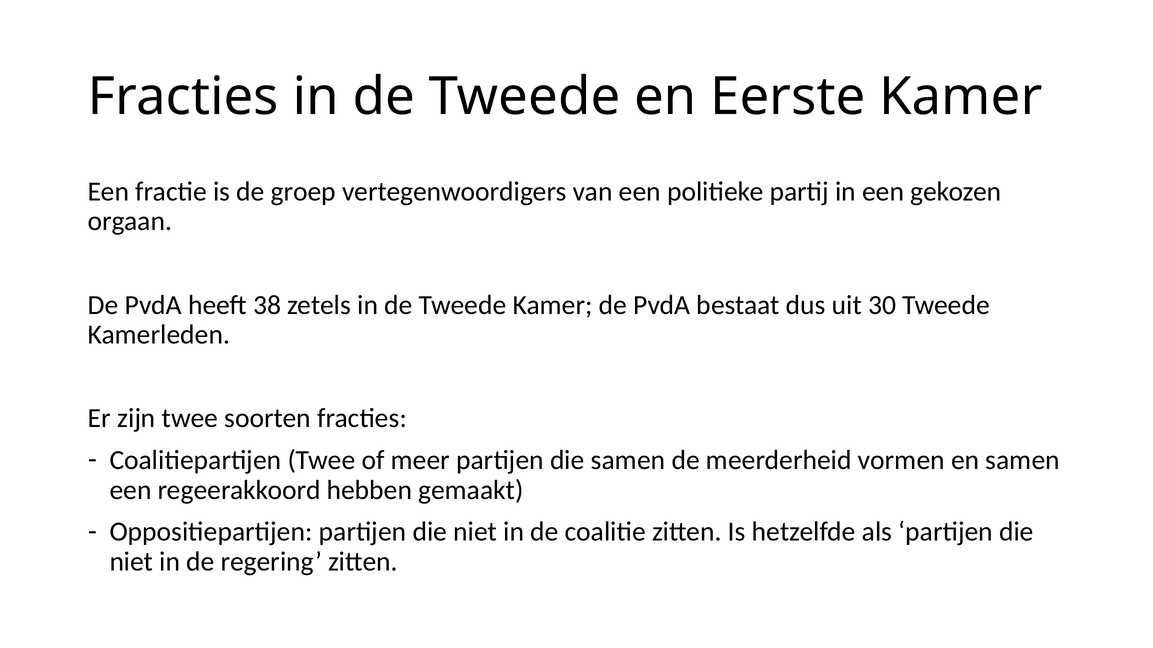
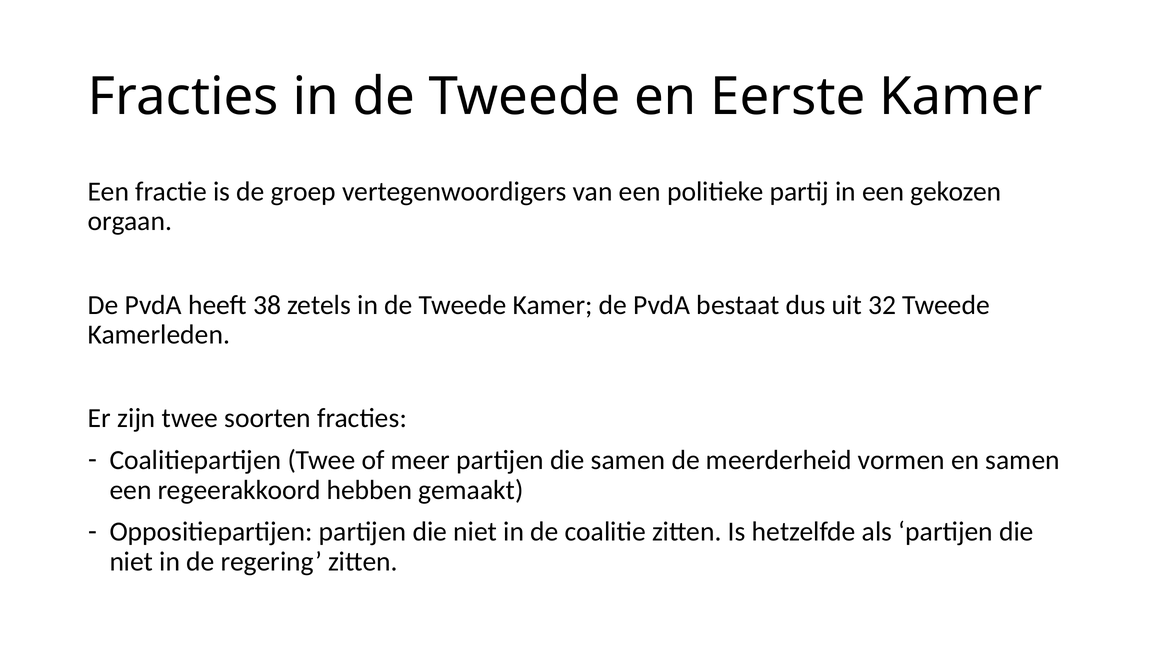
30: 30 -> 32 (882, 305)
